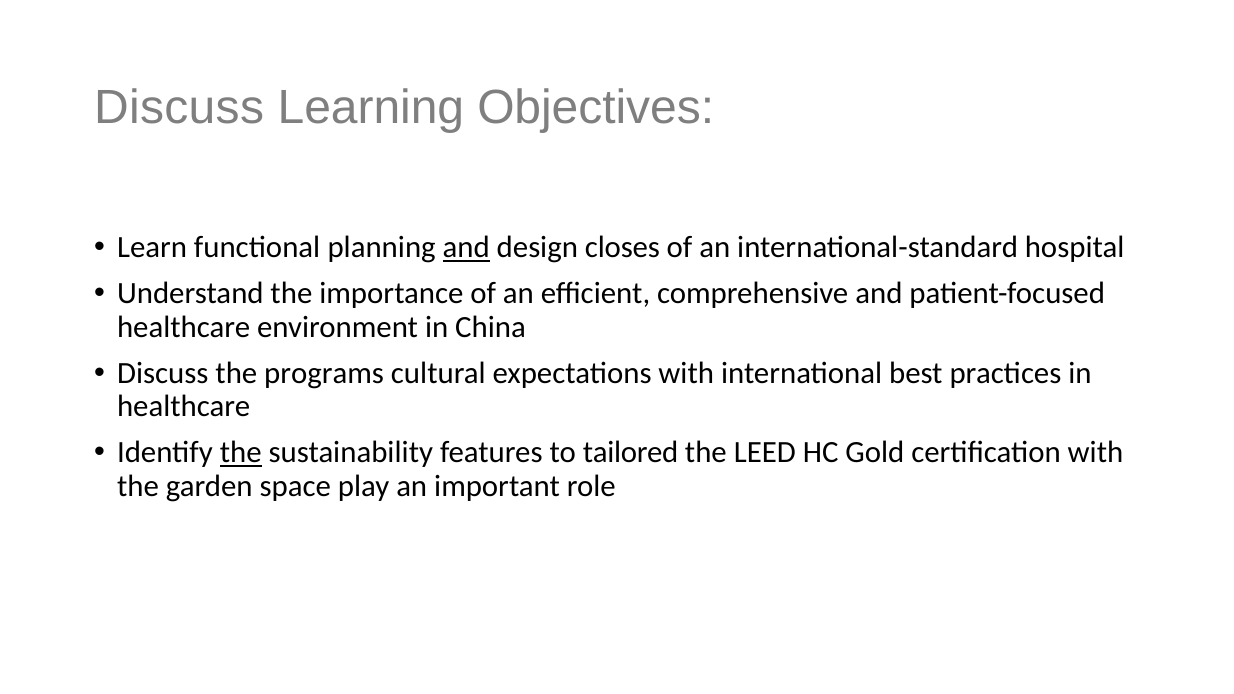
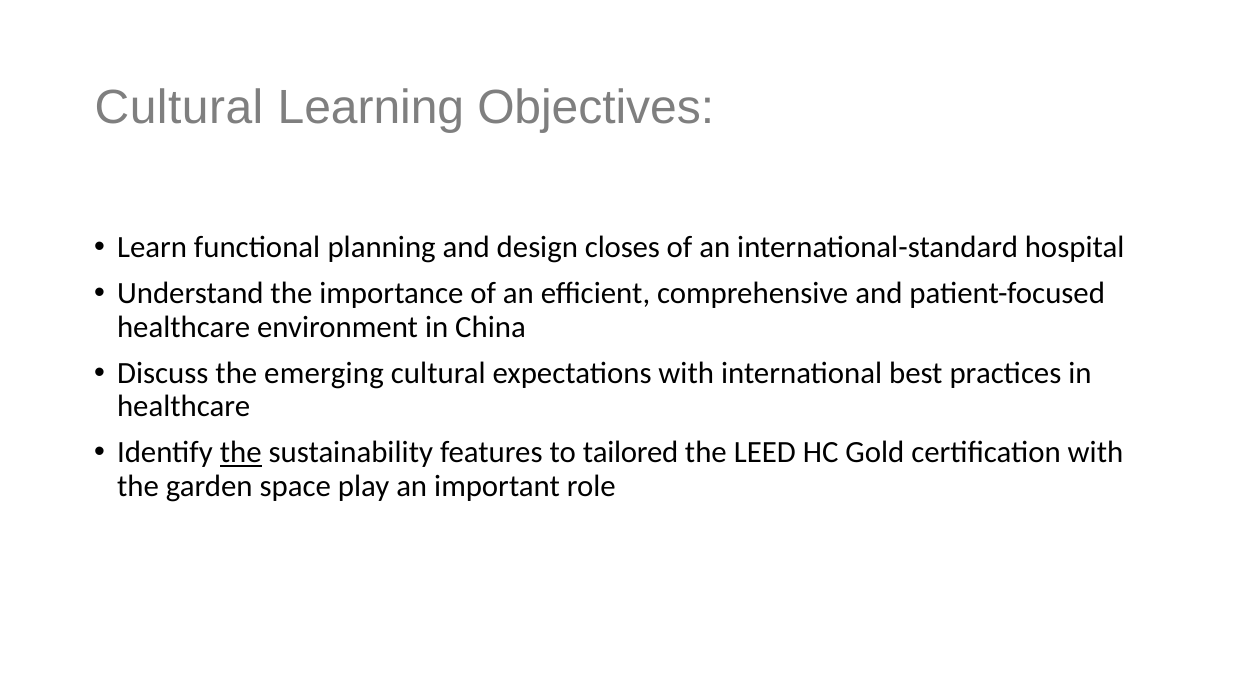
Discuss: Discuss -> Cultural (179, 107)
and underline: present -> none (466, 248)
programs: programs -> emerging (324, 373)
